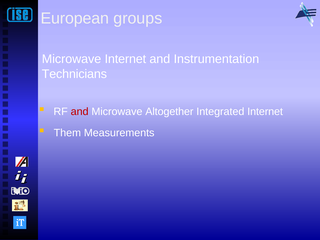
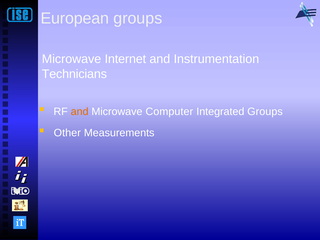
and colour: red -> orange (80, 112)
Altogether: Altogether -> Computer (169, 112)
Integrated Internet: Internet -> Groups (265, 112)
Them: Them -> Other (67, 133)
